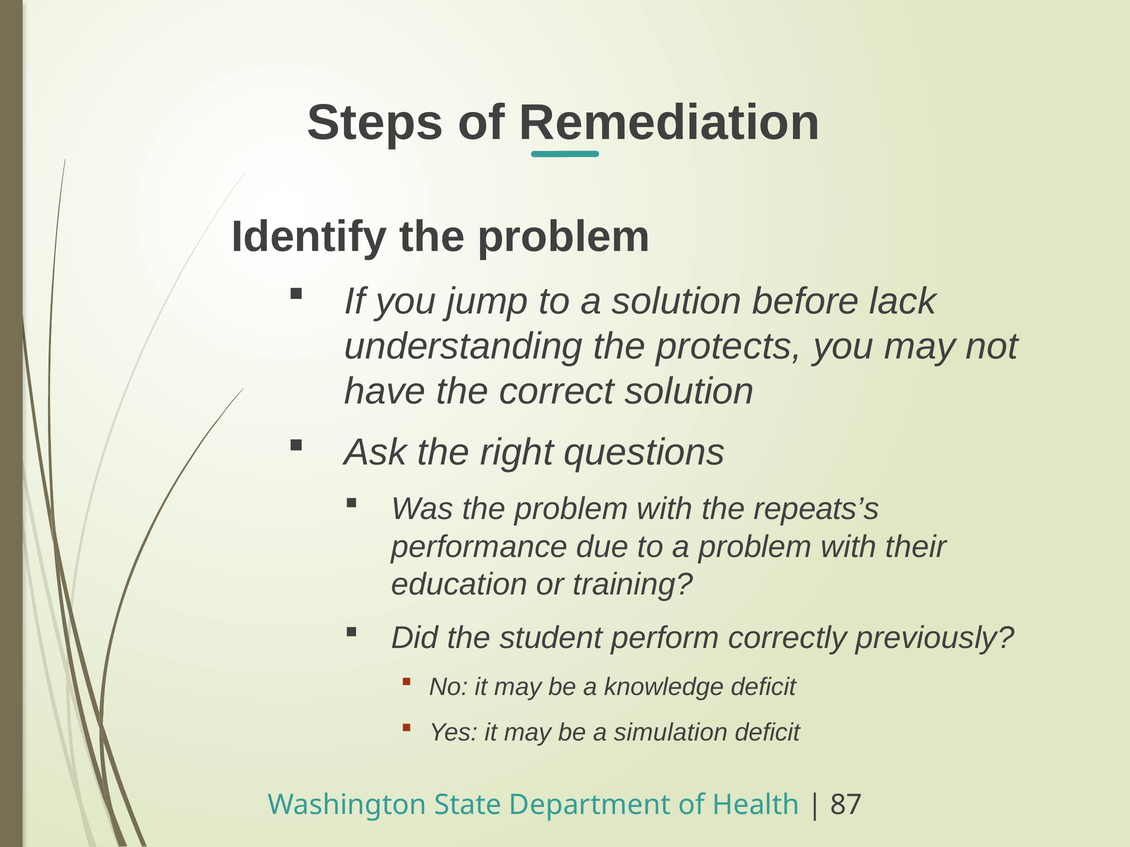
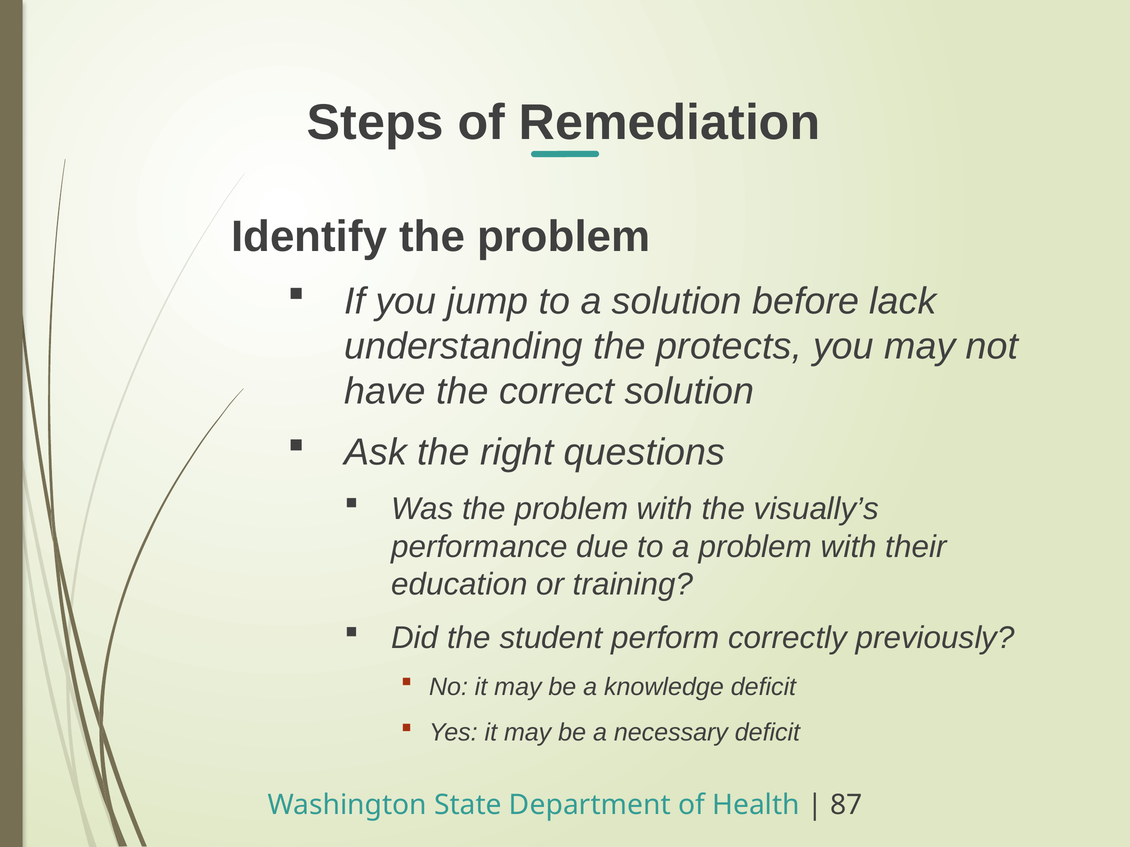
repeats’s: repeats’s -> visually’s (816, 509)
simulation: simulation -> necessary (671, 733)
